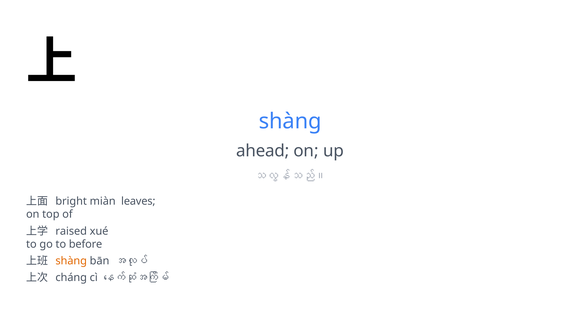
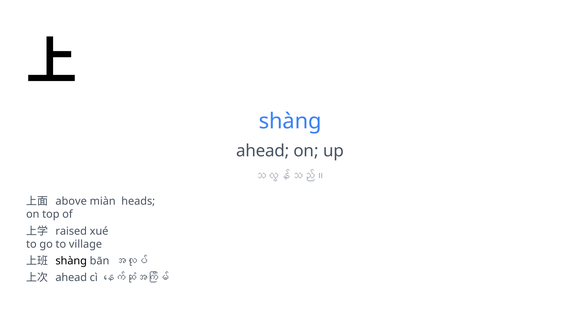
bright: bright -> above (71, 202)
leaves: leaves -> heads (138, 202)
before: before -> village (85, 244)
shàng colour: orange -> black (71, 261)
cháng: cháng -> ahead (71, 278)
